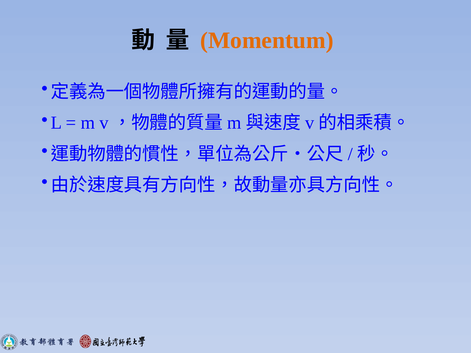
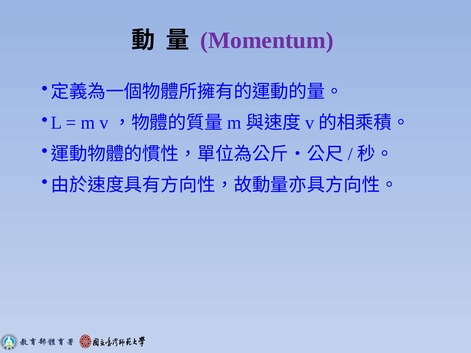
Momentum colour: orange -> purple (267, 41)
